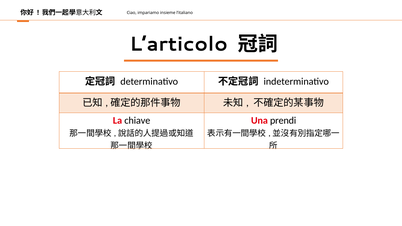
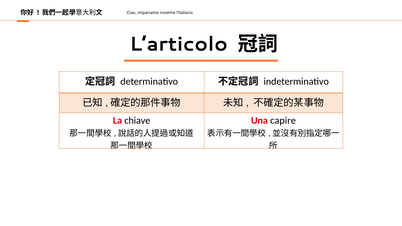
prendi: prendi -> capire (283, 121)
